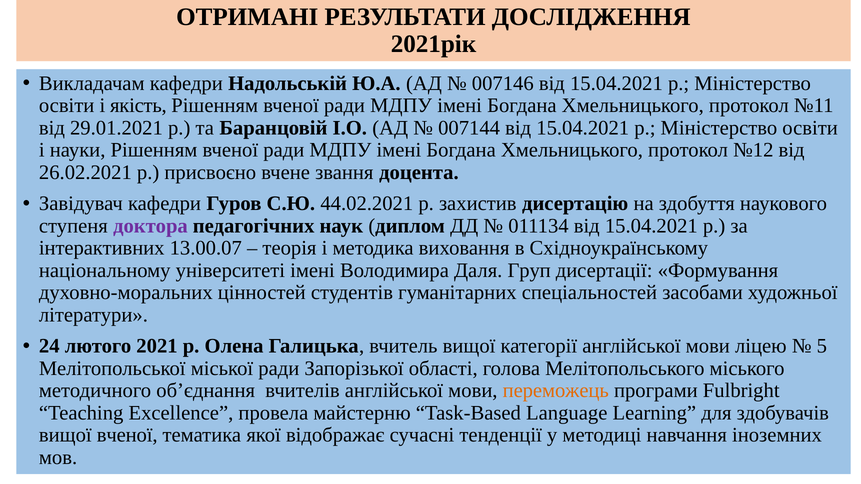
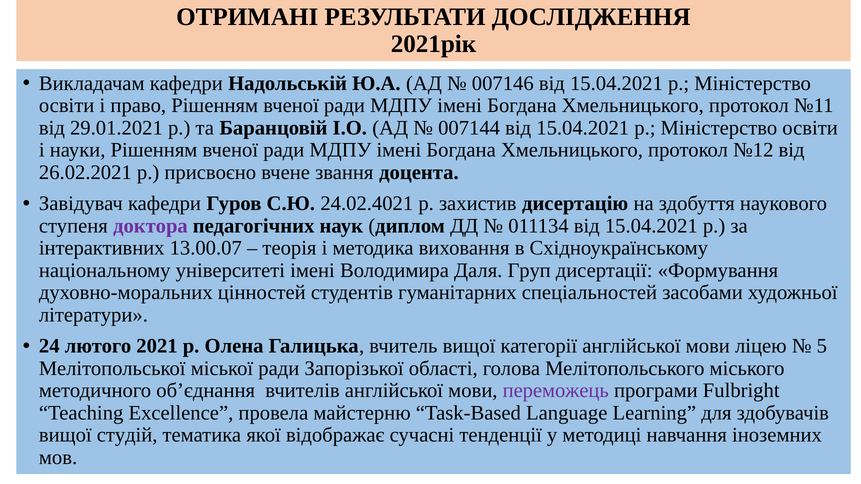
якість: якість -> право (138, 106)
44.02.2021: 44.02.2021 -> 24.02.4021 (367, 204)
переможець colour: orange -> purple (556, 391)
вищої вченої: вченої -> студій (127, 435)
